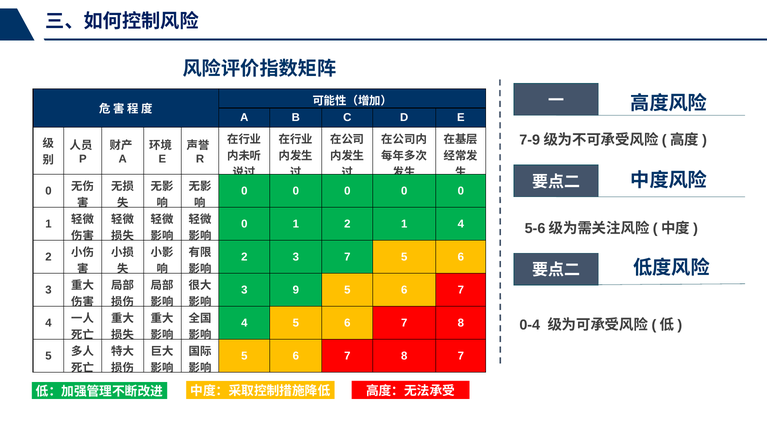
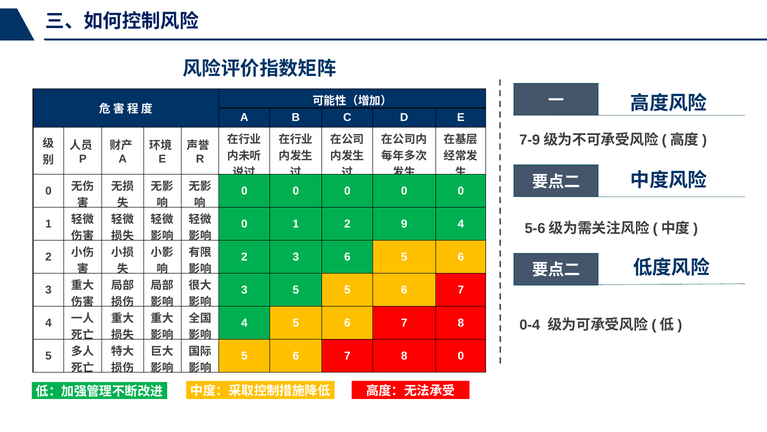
2 1: 1 -> 9 (404, 224)
3 7: 7 -> 6 (347, 257)
3 9: 9 -> 5 (296, 290)
8 7: 7 -> 0 (461, 356)
